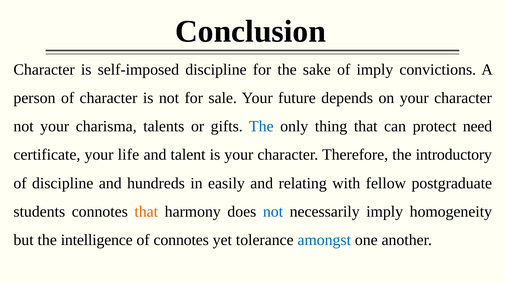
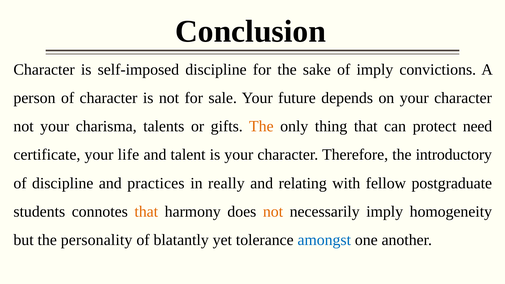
The colour: blue -> orange (261, 126)
hundreds: hundreds -> practices (156, 183)
easily: easily -> really (226, 183)
not colour: blue -> orange (273, 212)
intelligence: intelligence -> personality (97, 240)
of connotes: connotes -> blatantly (181, 240)
